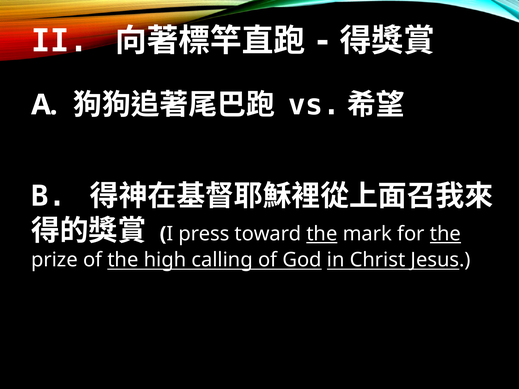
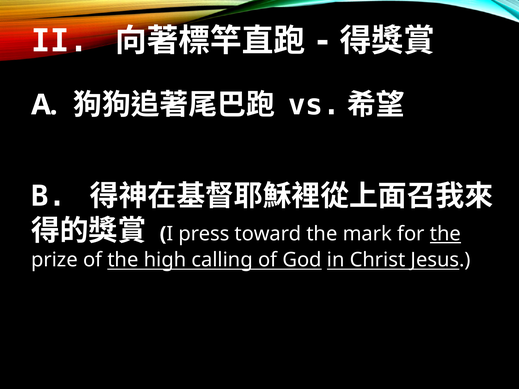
the underline: present -> none (322, 234)
